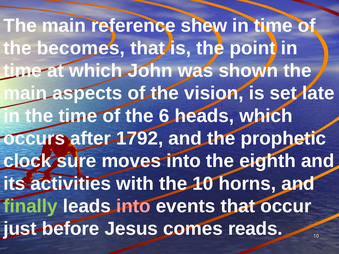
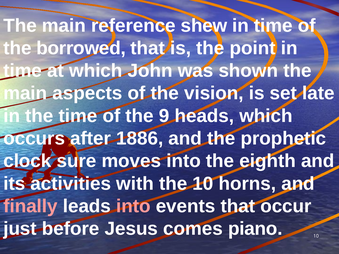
becomes: becomes -> borrowed (81, 48)
6: 6 -> 9 (164, 116)
1792: 1792 -> 1886 (140, 139)
finally colour: light green -> pink (30, 206)
reads: reads -> piano (255, 229)
